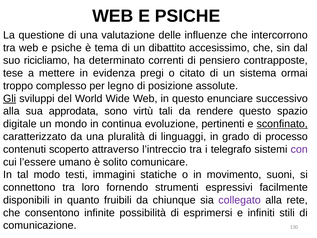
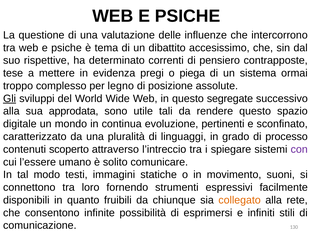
ricicliamo: ricicliamo -> rispettive (47, 60)
citato: citato -> piega (192, 73)
enunciare: enunciare -> segregate (230, 98)
virtù: virtù -> utile (143, 111)
sconfinato underline: present -> none (282, 124)
telegrafo: telegrafo -> spiegare (231, 149)
collegato colour: purple -> orange (240, 200)
